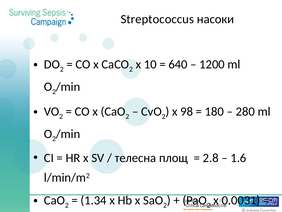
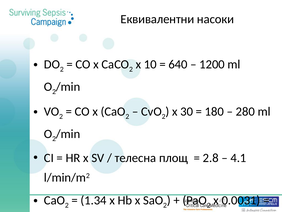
Streptococcus: Streptococcus -> Еквивалентни (157, 19)
x 98: 98 -> 30 (187, 111)
1.6: 1.6 -> 4.1 (238, 158)
